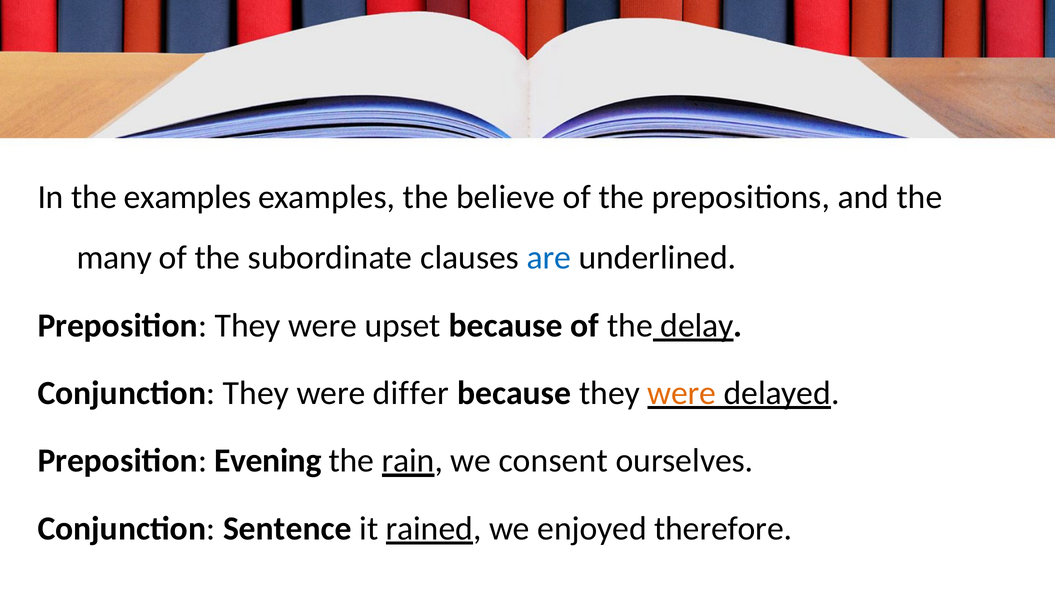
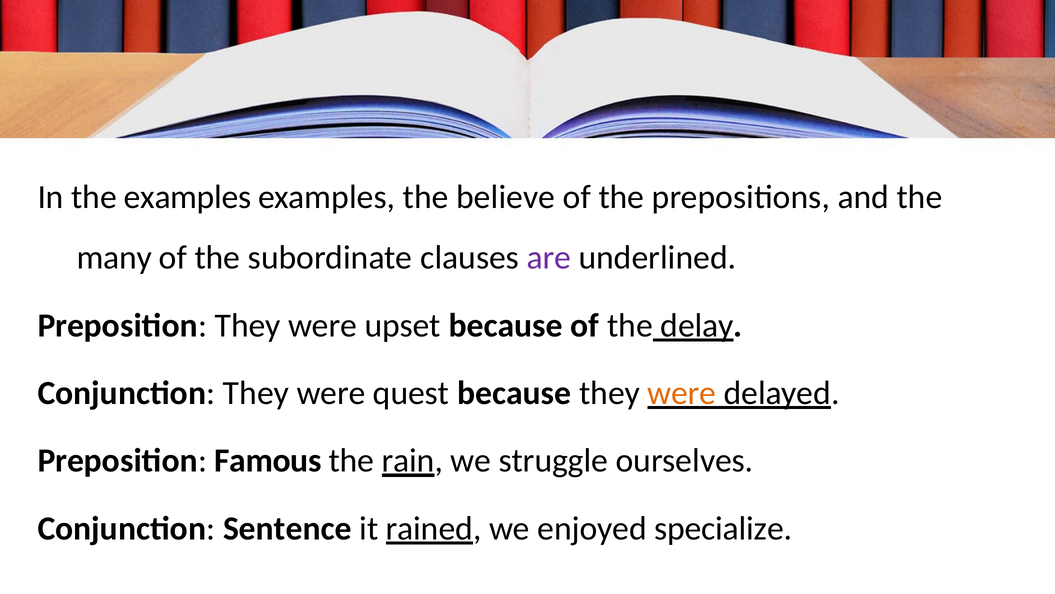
are colour: blue -> purple (549, 258)
differ: differ -> quest (411, 393)
Evening: Evening -> Famous (268, 460)
consent: consent -> struggle (553, 460)
therefore: therefore -> specialize (723, 528)
